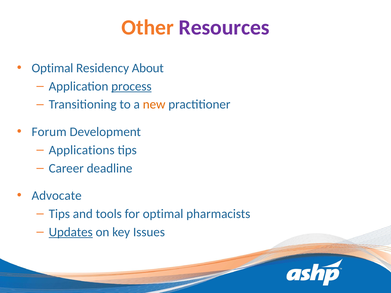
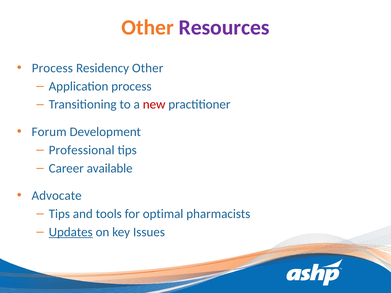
Optimal: Optimal -> Process (52, 68)
Residency About: About -> Other (148, 68)
process underline: present -> none (131, 86)
new colour: orange -> red (154, 105)
Applications: Applications -> Professional (82, 150)
deadline: deadline -> available (110, 168)
